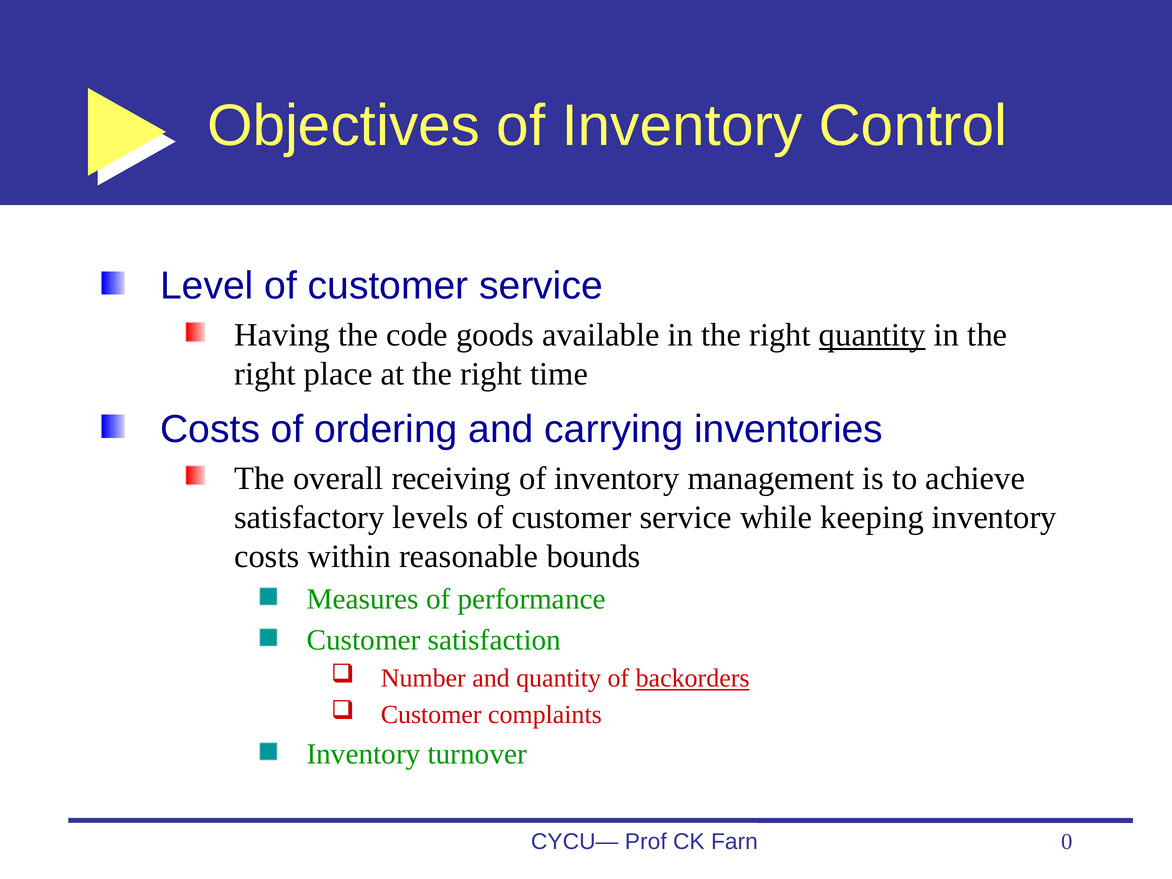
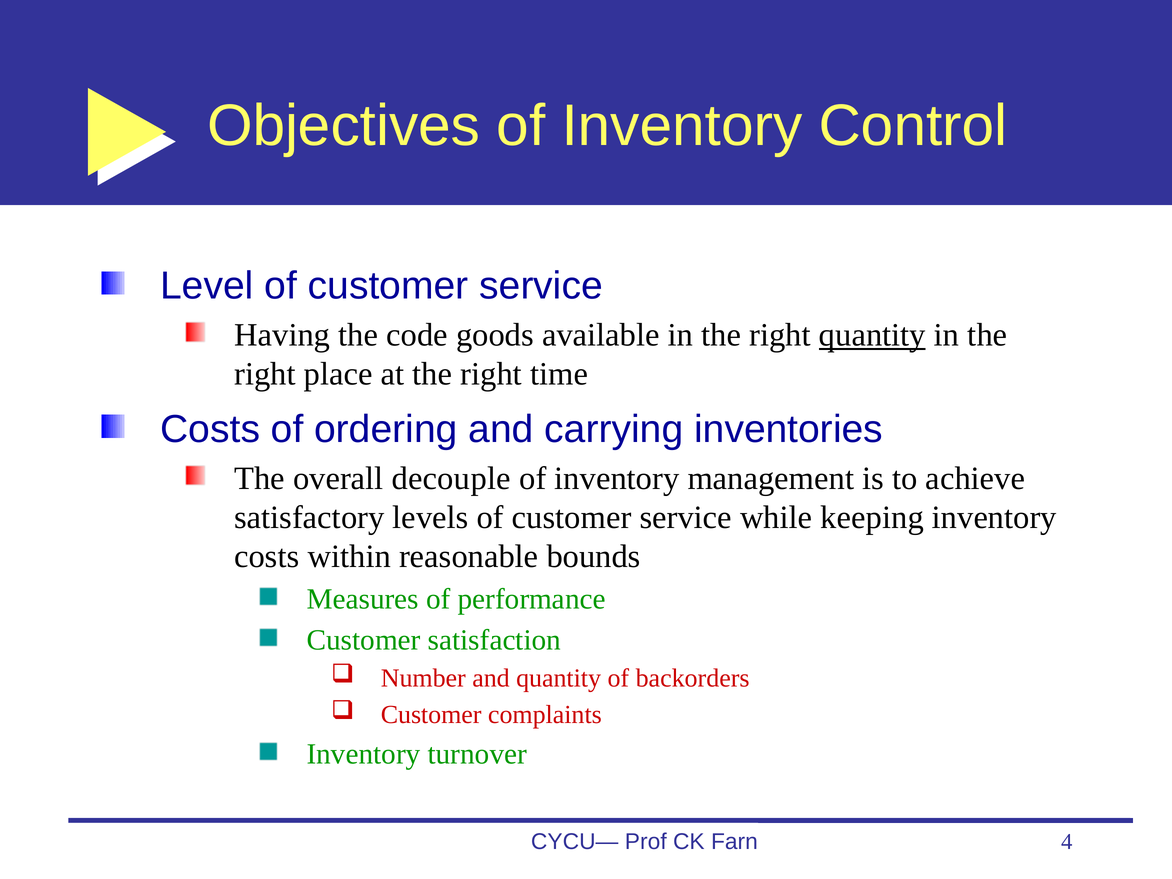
receiving: receiving -> decouple (451, 478)
backorders underline: present -> none (693, 678)
0: 0 -> 4 (1067, 842)
